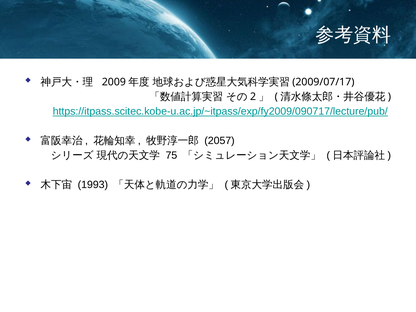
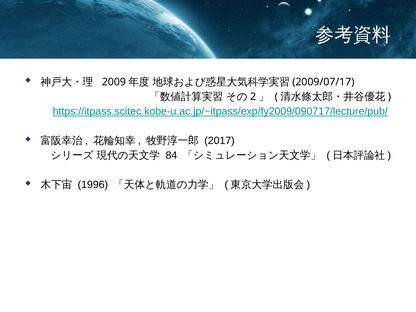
2057: 2057 -> 2017 (220, 141)
75: 75 -> 84 (171, 155)
1993: 1993 -> 1996 (93, 185)
